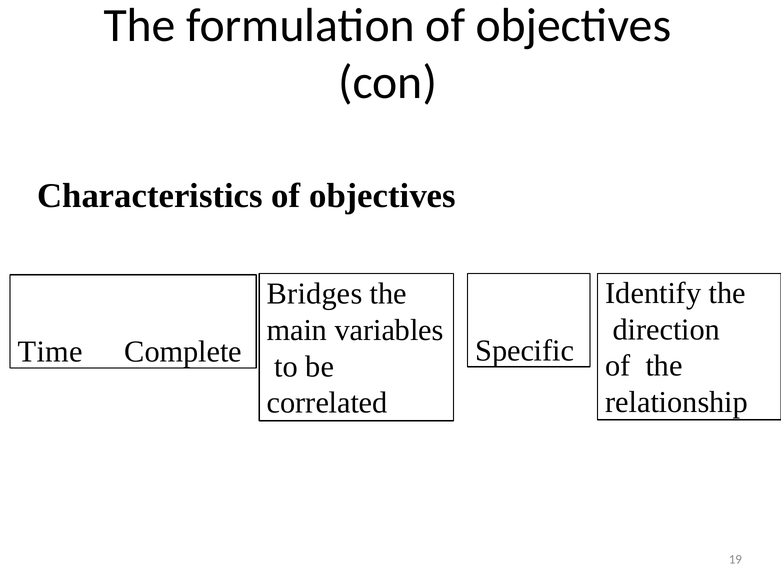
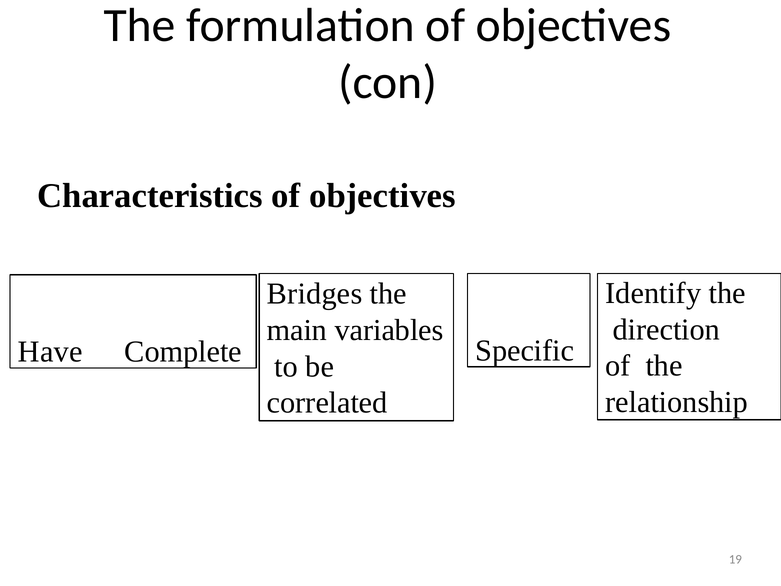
Time: Time -> Have (50, 352)
